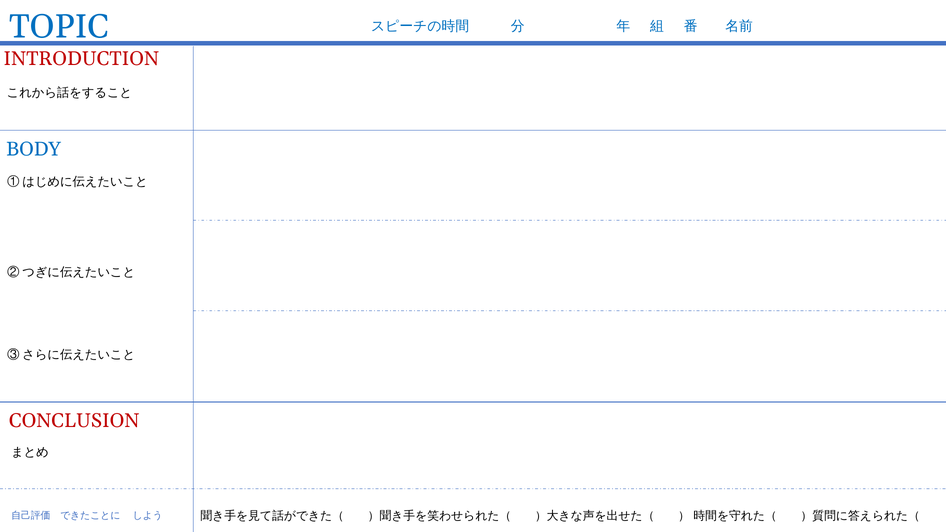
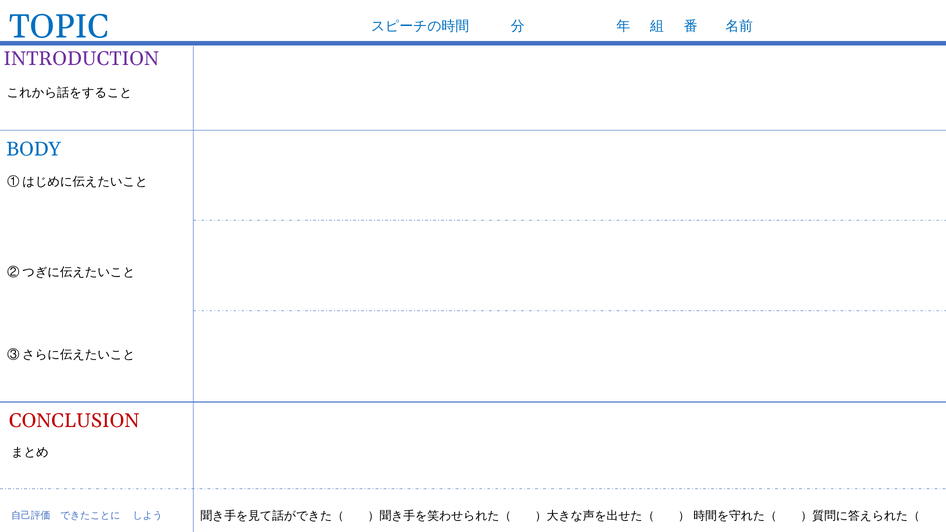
INTRODUCTION colour: red -> purple (81, 59)
